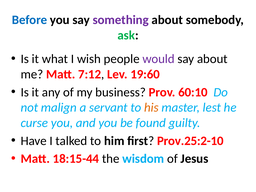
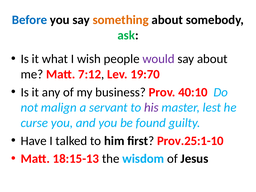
something colour: purple -> orange (121, 20)
19:60: 19:60 -> 19:70 (145, 74)
60:10: 60:10 -> 40:10 (193, 92)
his colour: orange -> purple (151, 108)
Prov.25:2-10: Prov.25:2-10 -> Prov.25:1-10 (190, 141)
18:15-44: 18:15-44 -> 18:15-13 (76, 159)
